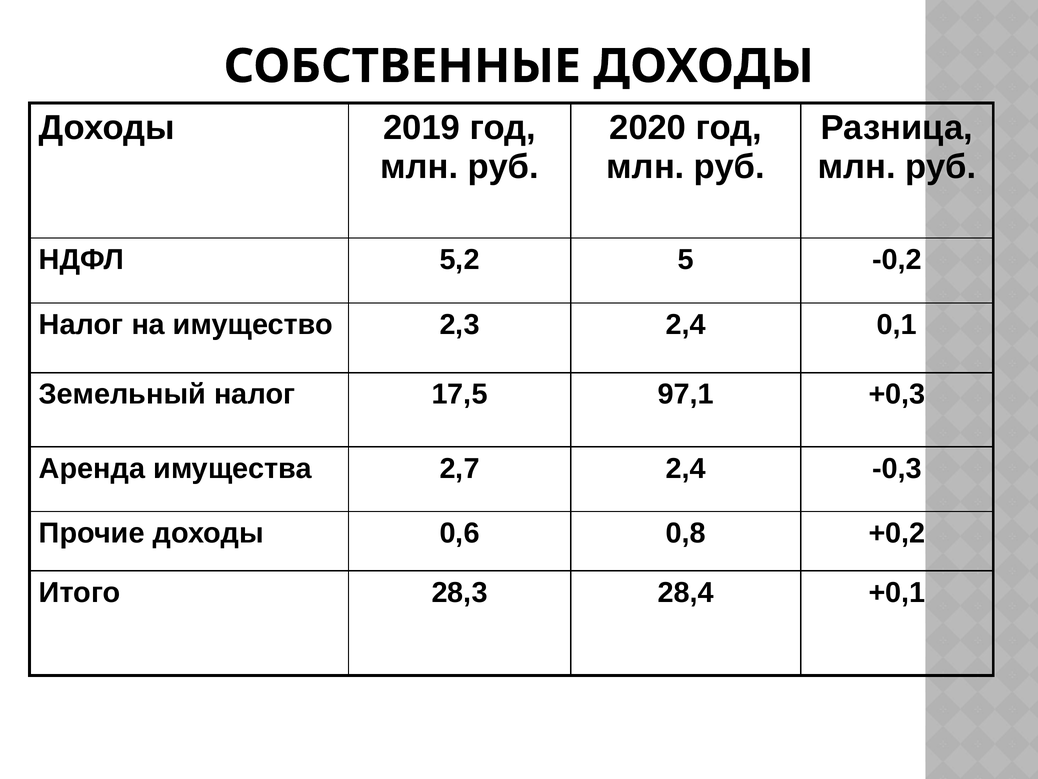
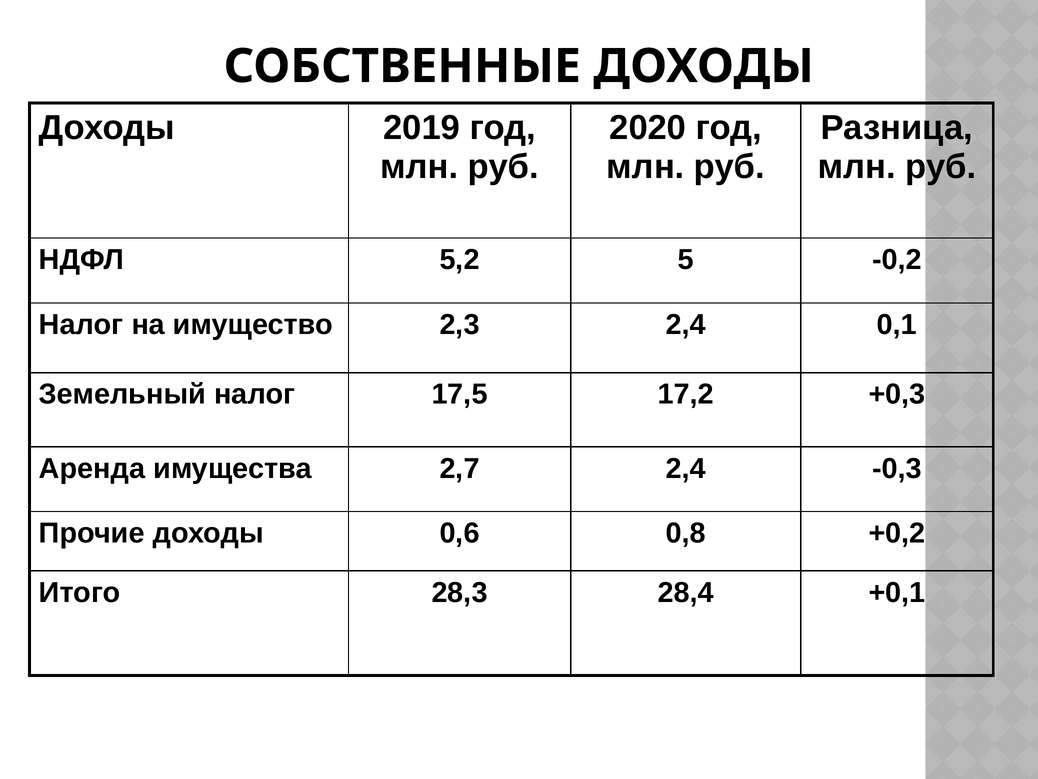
97,1: 97,1 -> 17,2 (686, 394)
